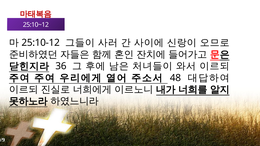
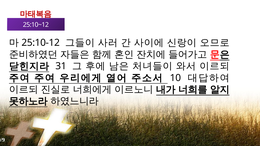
36: 36 -> 31 (61, 66)
48: 48 -> 10 (175, 78)
